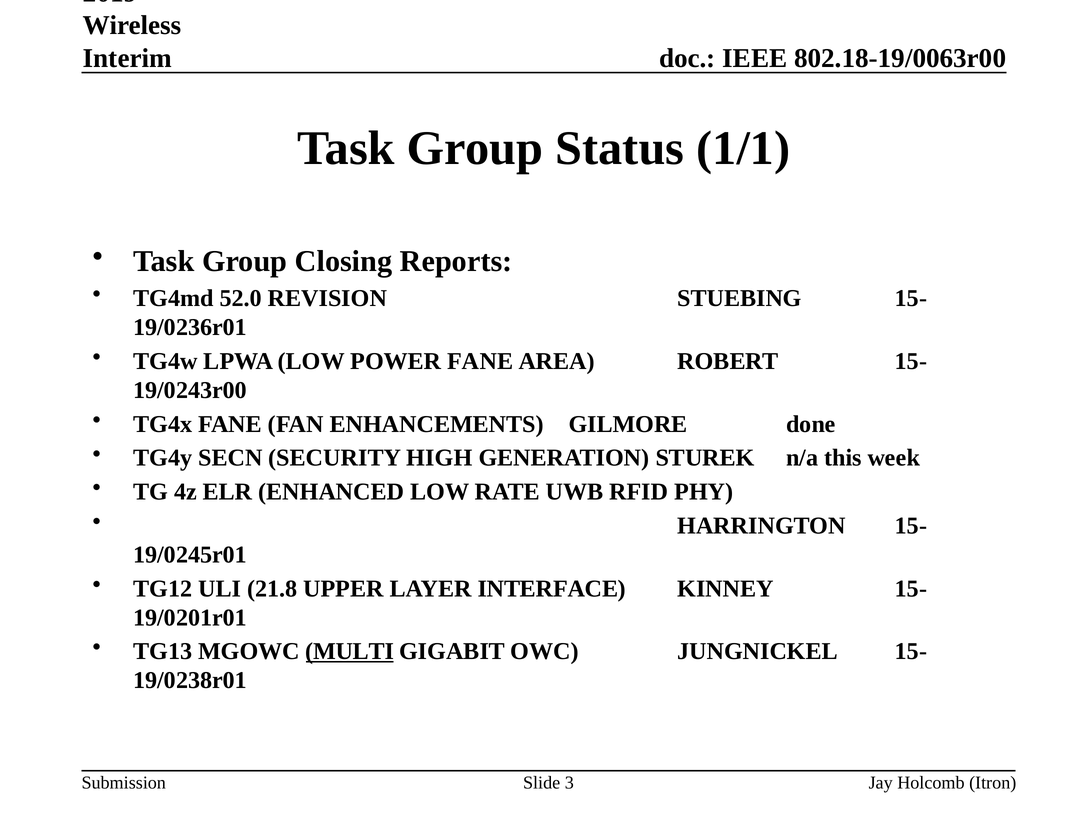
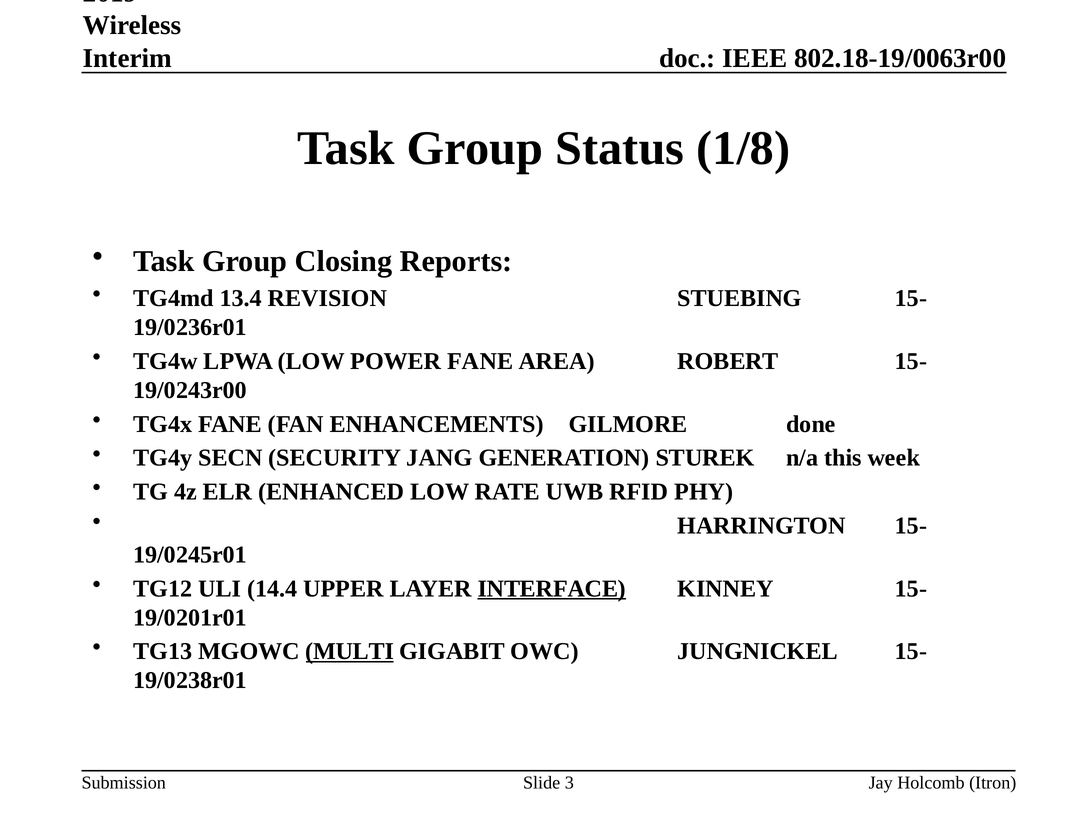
1/1: 1/1 -> 1/8 (743, 148)
52.0: 52.0 -> 13.4 (241, 299)
HIGH: HIGH -> JANG (440, 458)
21.8: 21.8 -> 14.4 (272, 589)
INTERFACE underline: none -> present (552, 589)
